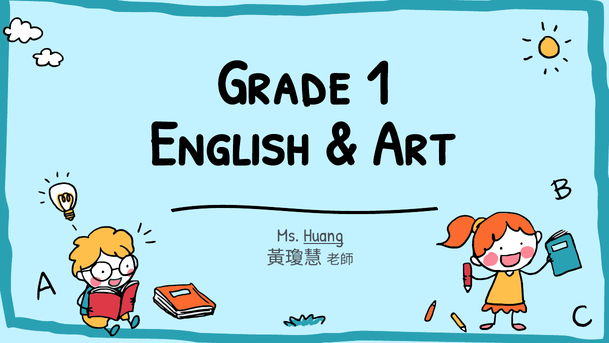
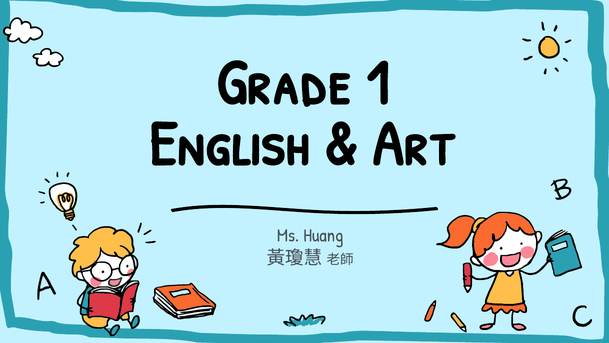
Huang underline: present -> none (323, 235)
